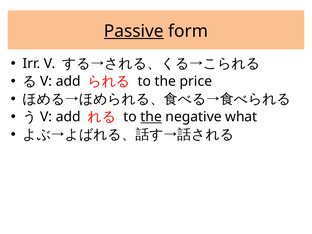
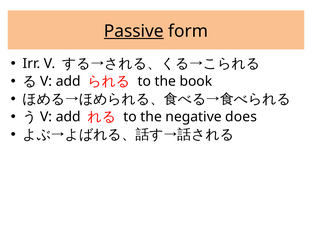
price: price -> book (196, 81)
the underline: present -> none (151, 117)
what: what -> does (241, 117)
